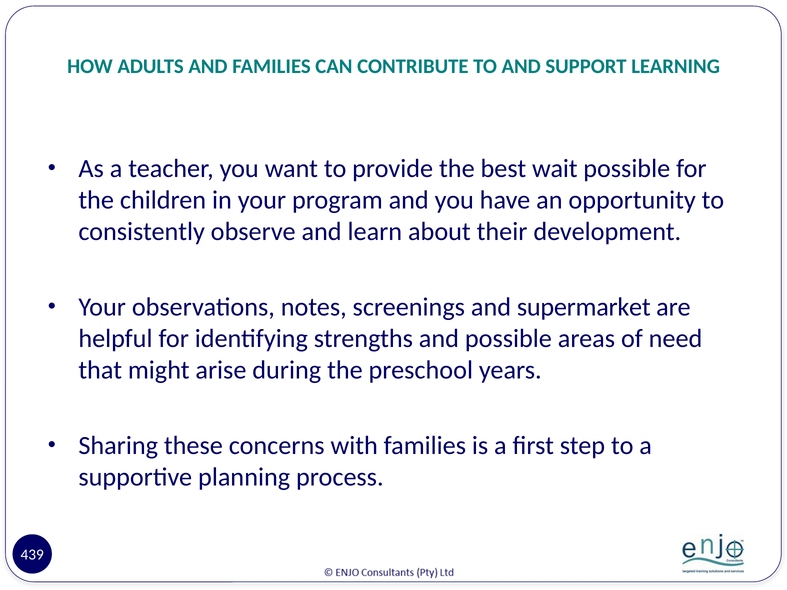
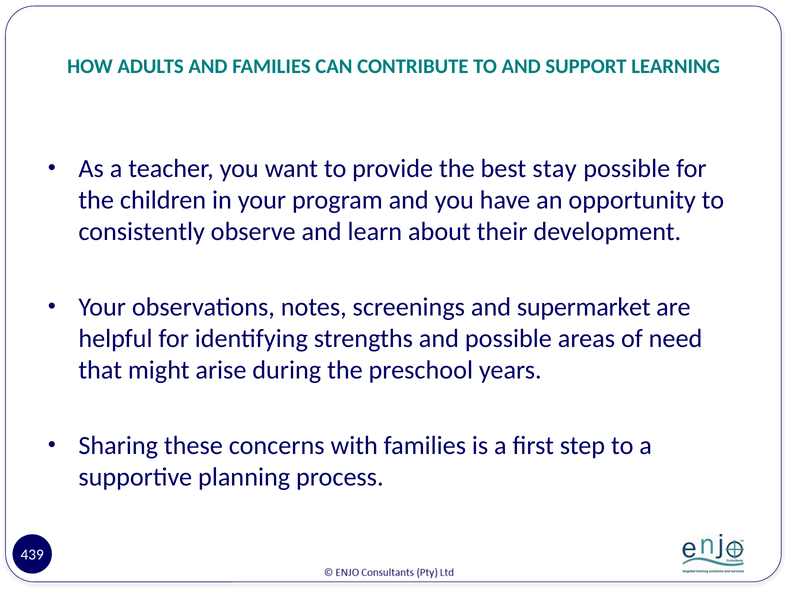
wait: wait -> stay (555, 169)
